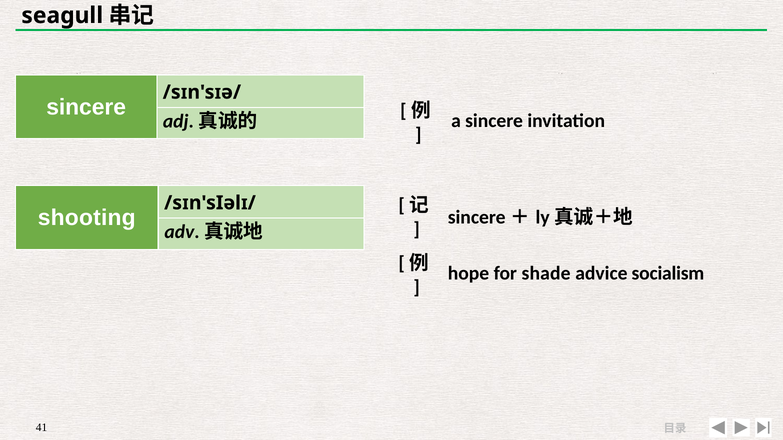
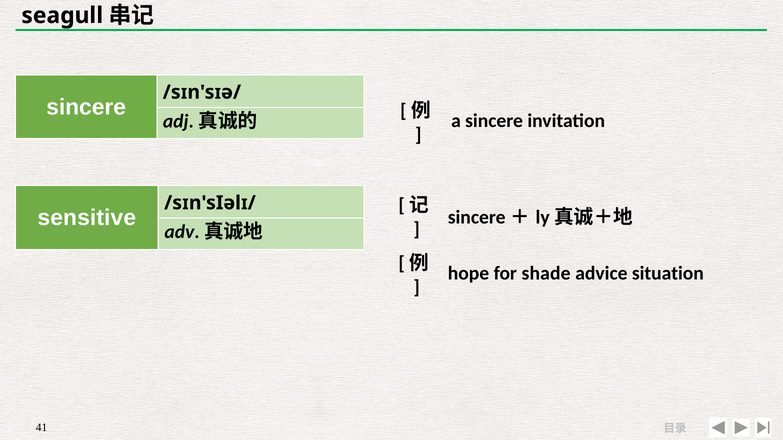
shooting: shooting -> sensitive (87, 218)
socialism: socialism -> situation (668, 274)
